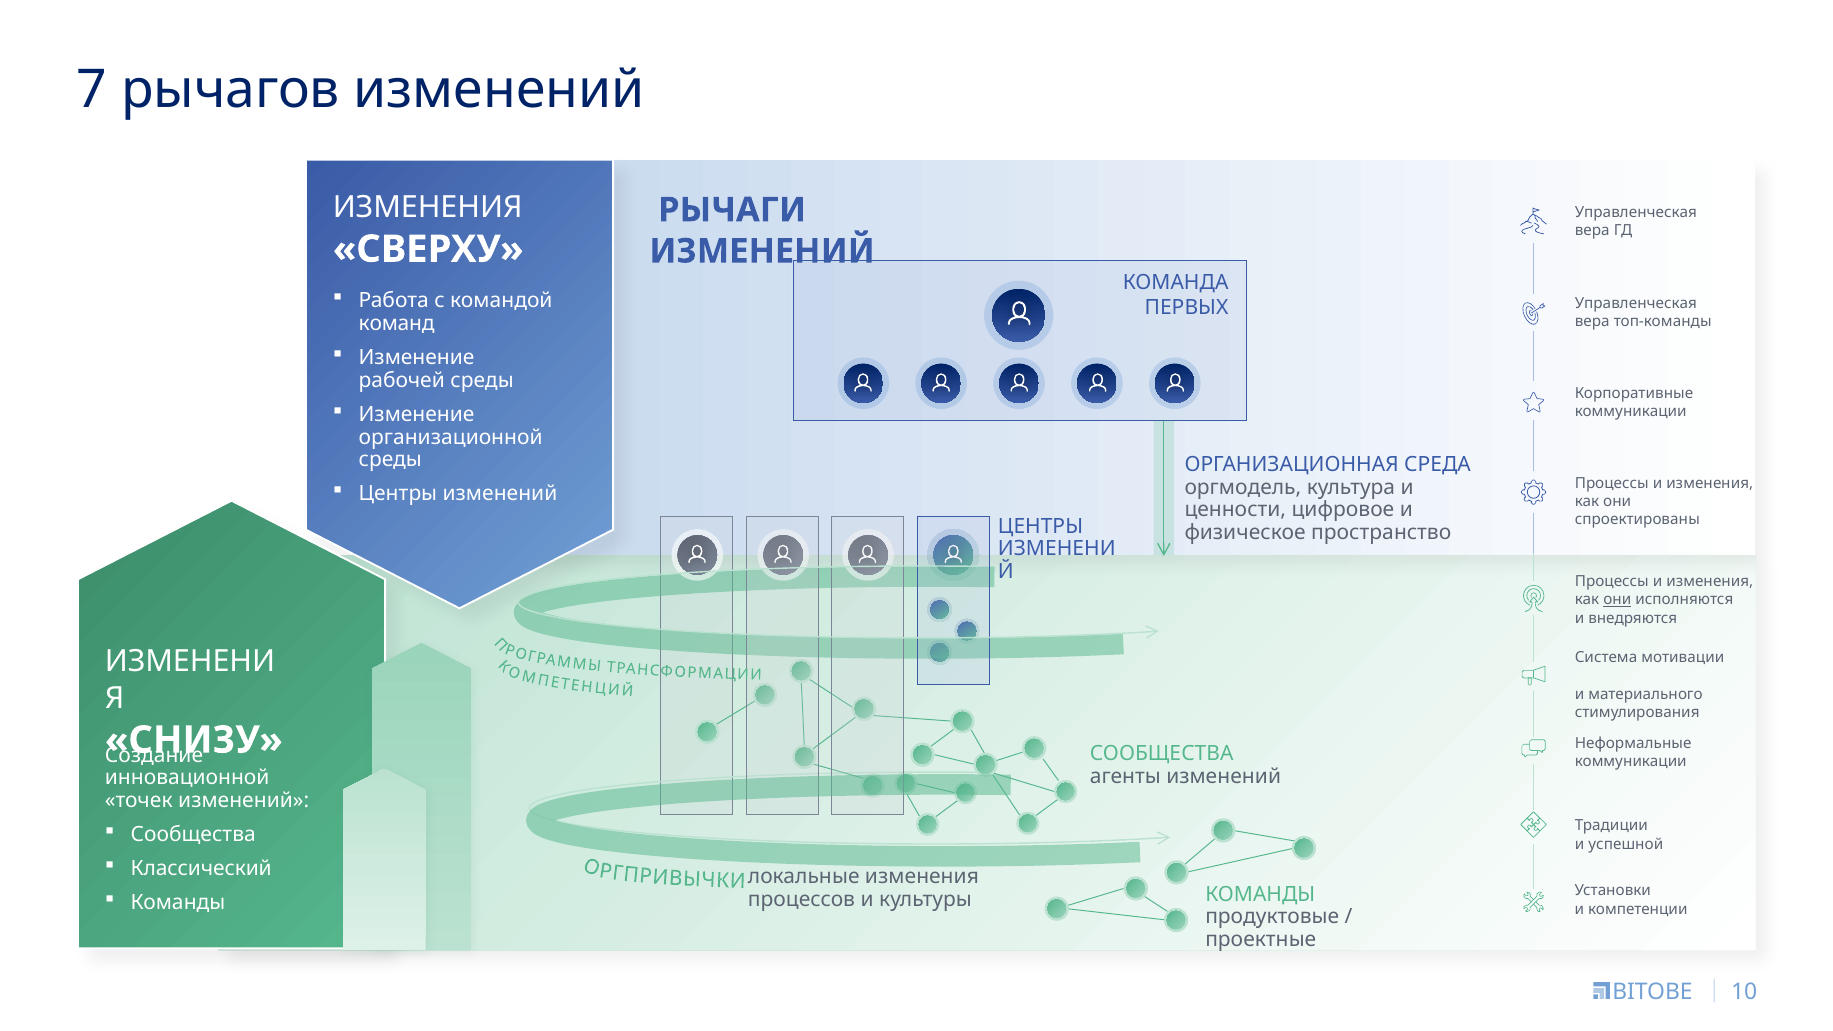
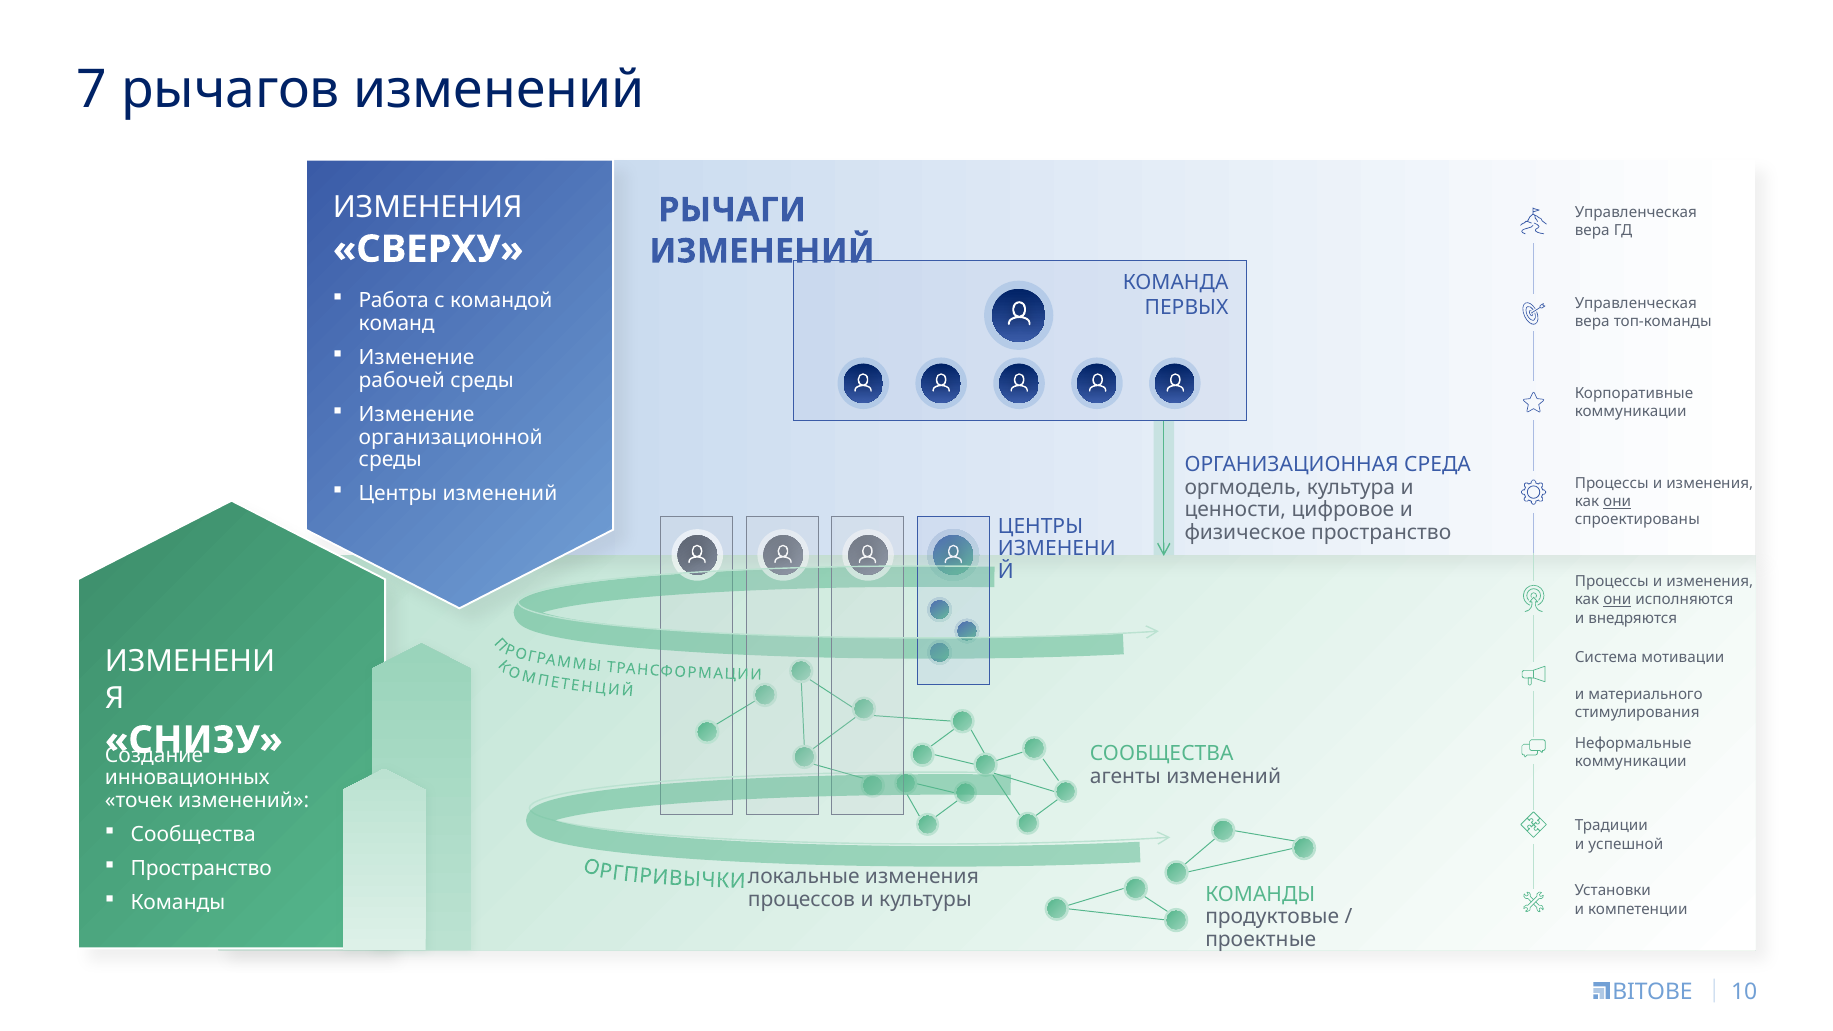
они underline: none -> present (1617, 502)
инновационной: инновационной -> инновационных (187, 778)
Классический: Классический -> Пространство (201, 869)
